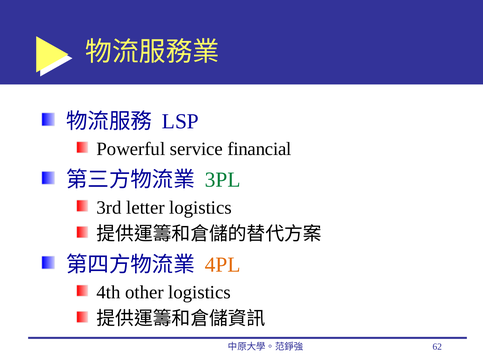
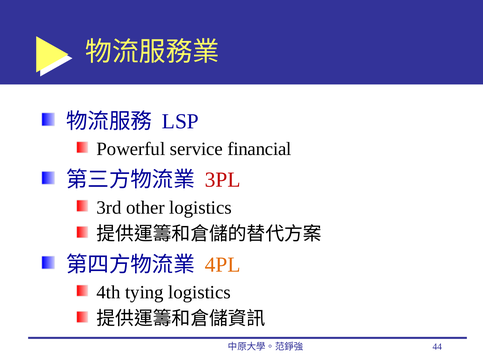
3PL colour: green -> red (223, 180)
letter: letter -> other (145, 208)
other: other -> tying (144, 293)
62: 62 -> 44 (437, 347)
